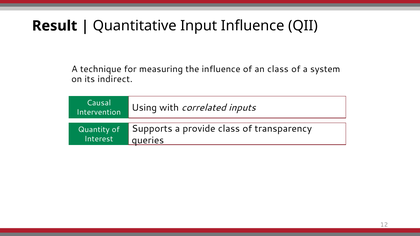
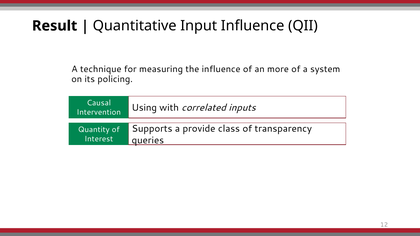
an class: class -> more (278, 69)
indirect: indirect -> policing (115, 79)
